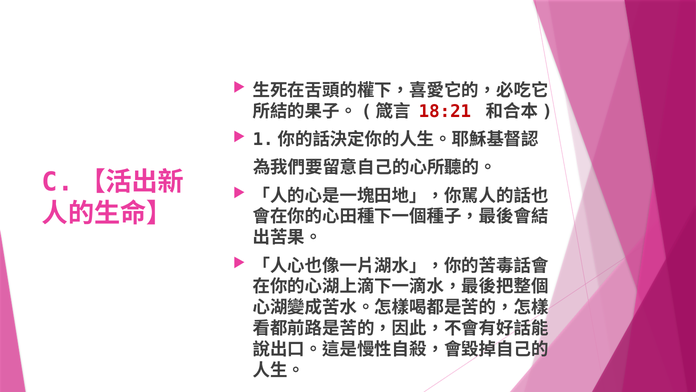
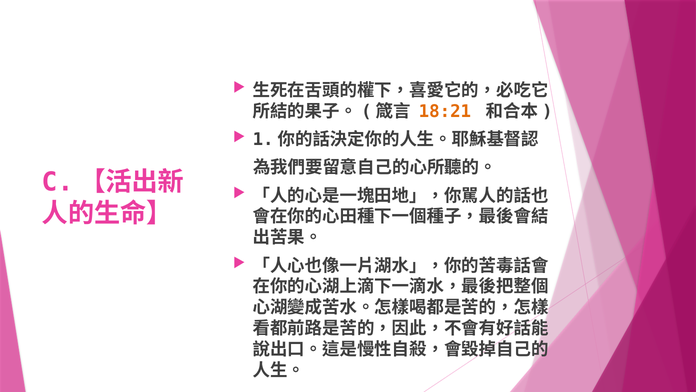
18:21 colour: red -> orange (445, 111)
